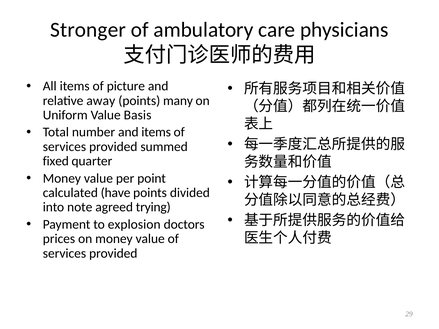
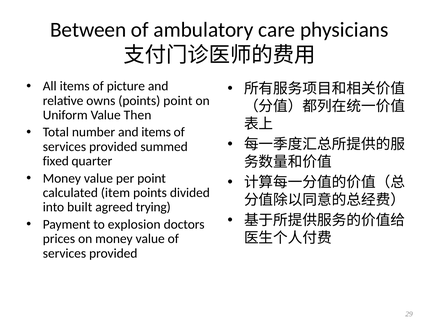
Stronger: Stronger -> Between (88, 30)
away: away -> owns (101, 101)
points many: many -> point (178, 101)
Basis: Basis -> Then (138, 115)
have: have -> item (115, 193)
note: note -> built (80, 207)
